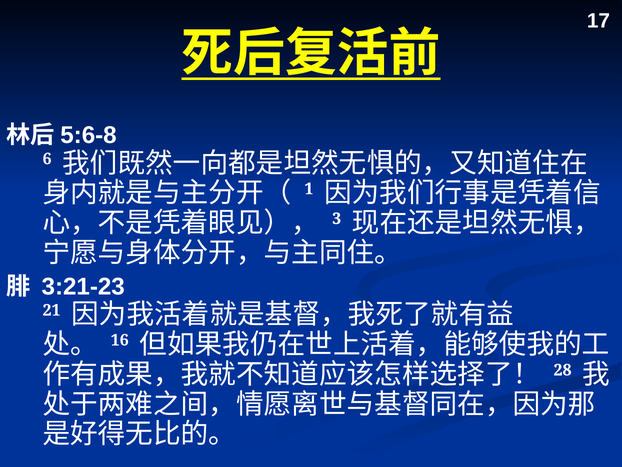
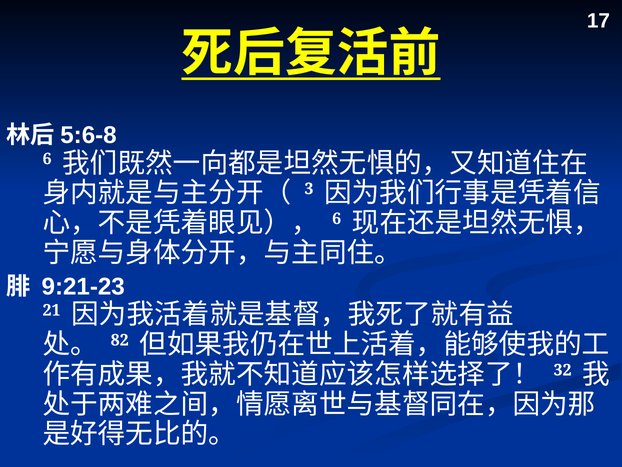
1: 1 -> 3 (309, 189)
3: 3 -> 6 (337, 219)
3:21-23: 3:21-23 -> 9:21-23 (83, 286)
16: 16 -> 82 (120, 340)
28: 28 -> 32 (563, 370)
